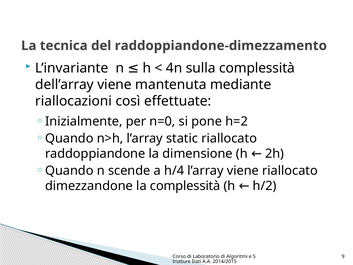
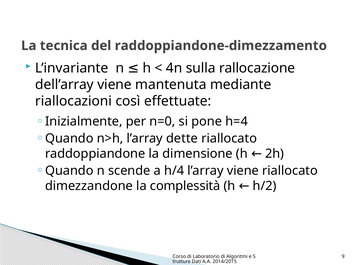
sulla complessità: complessità -> rallocazione (257, 68)
h=2: h=2 -> h=4 (237, 121)
static: static -> dette (182, 138)
